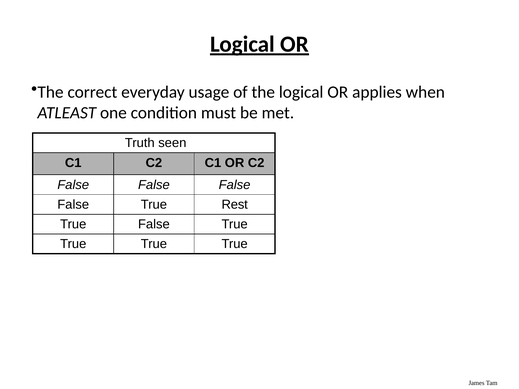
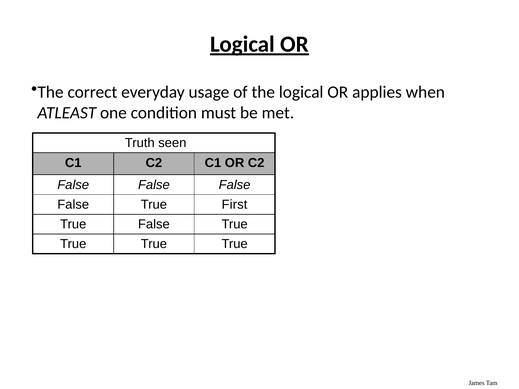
Rest: Rest -> First (235, 205)
